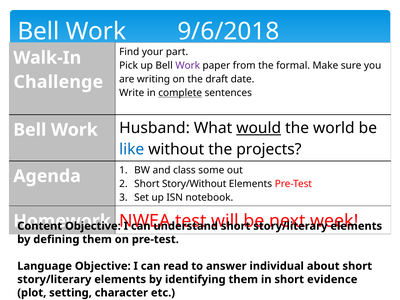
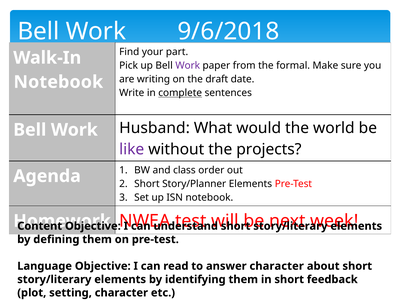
Challenge: Challenge -> Notebook (58, 82)
would underline: present -> none (259, 128)
like colour: blue -> purple (132, 149)
some: some -> order (211, 170)
Story/Without: Story/Without -> Story/Planner (194, 184)
answer individual: individual -> character (277, 266)
evidence: evidence -> feedback (332, 279)
